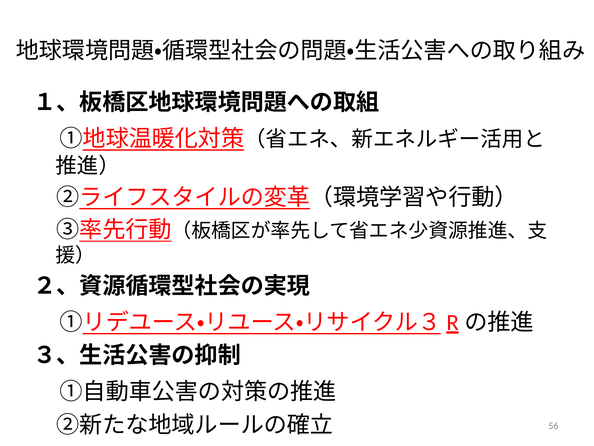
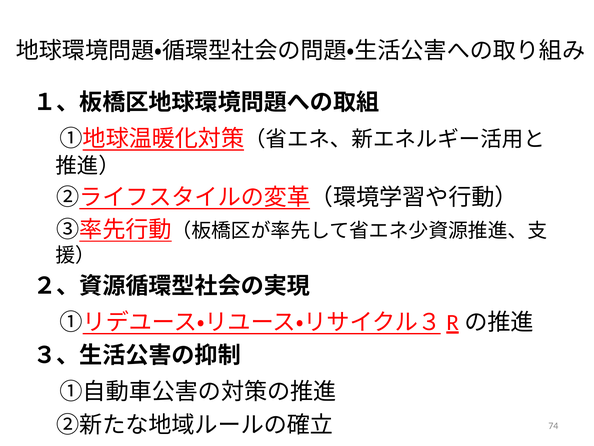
56: 56 -> 74 (553, 425)
